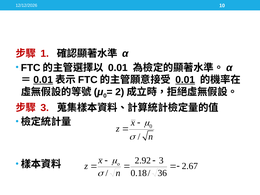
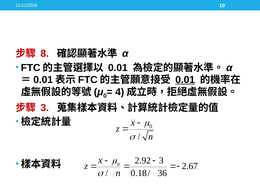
1: 1 -> 8 (45, 54)
0.01 underline: present -> none (43, 80)
2: 2 -> 4 (120, 92)
